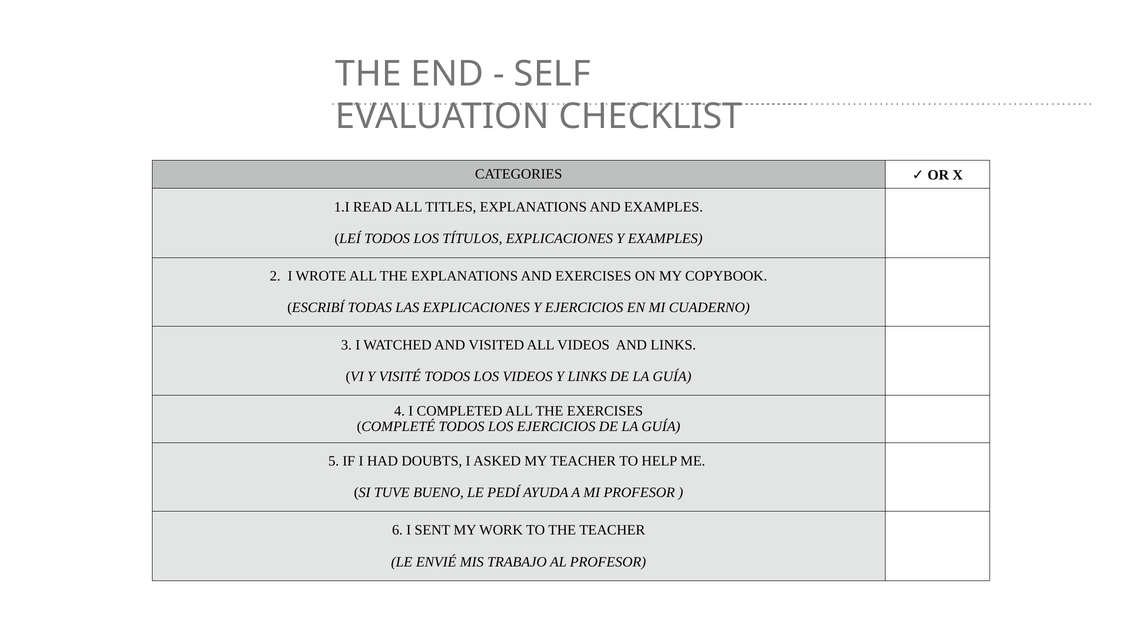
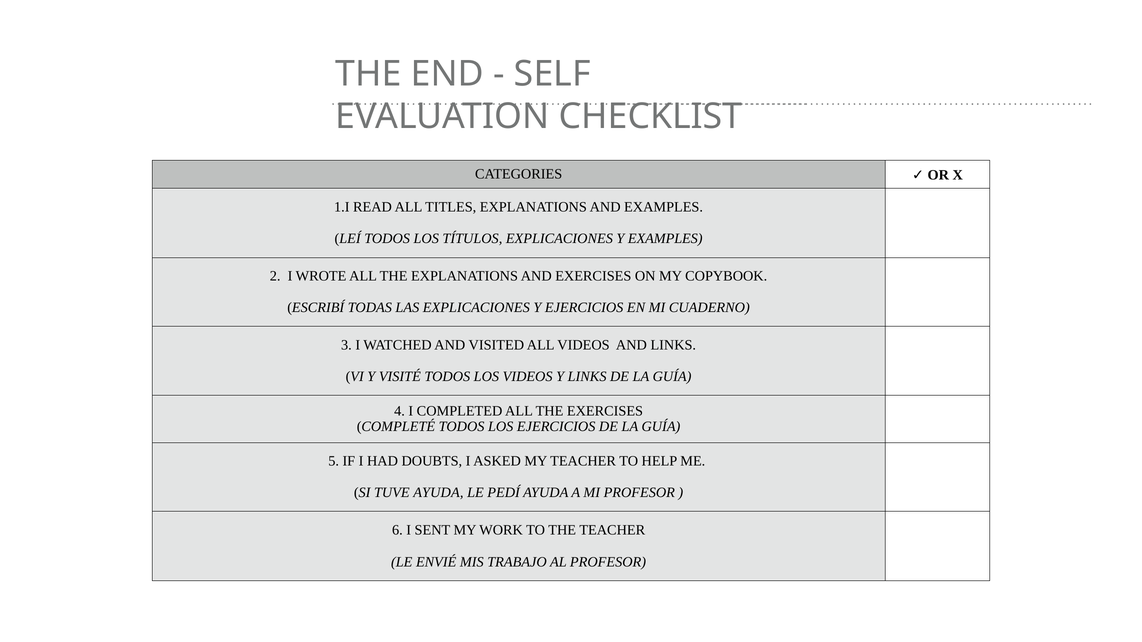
TUVE BUENO: BUENO -> AYUDA (438, 493)
